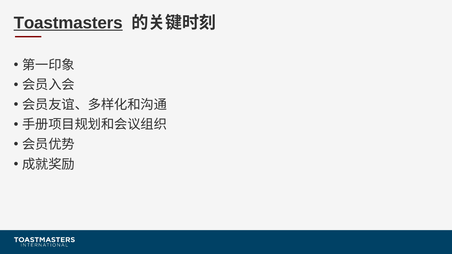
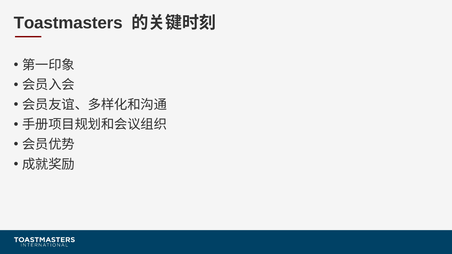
Toastmasters underline: present -> none (68, 23)
